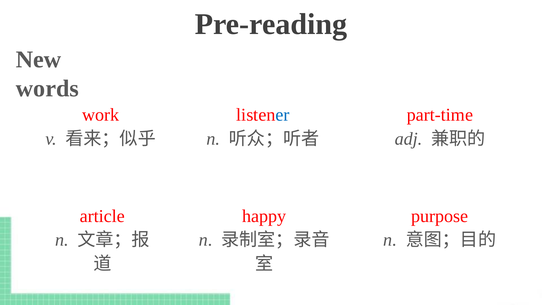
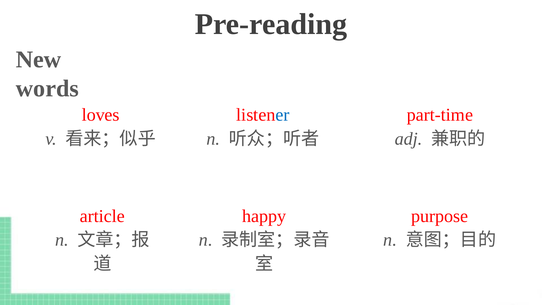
work: work -> loves (101, 115)
